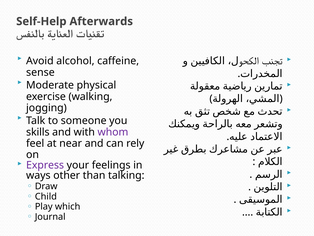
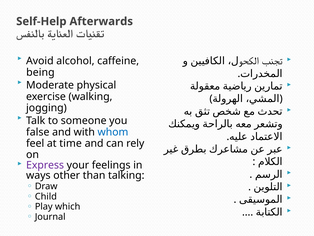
sense: sense -> being (40, 72)
skills: skills -> false (38, 132)
whom colour: purple -> blue (113, 132)
near: near -> time (71, 143)
